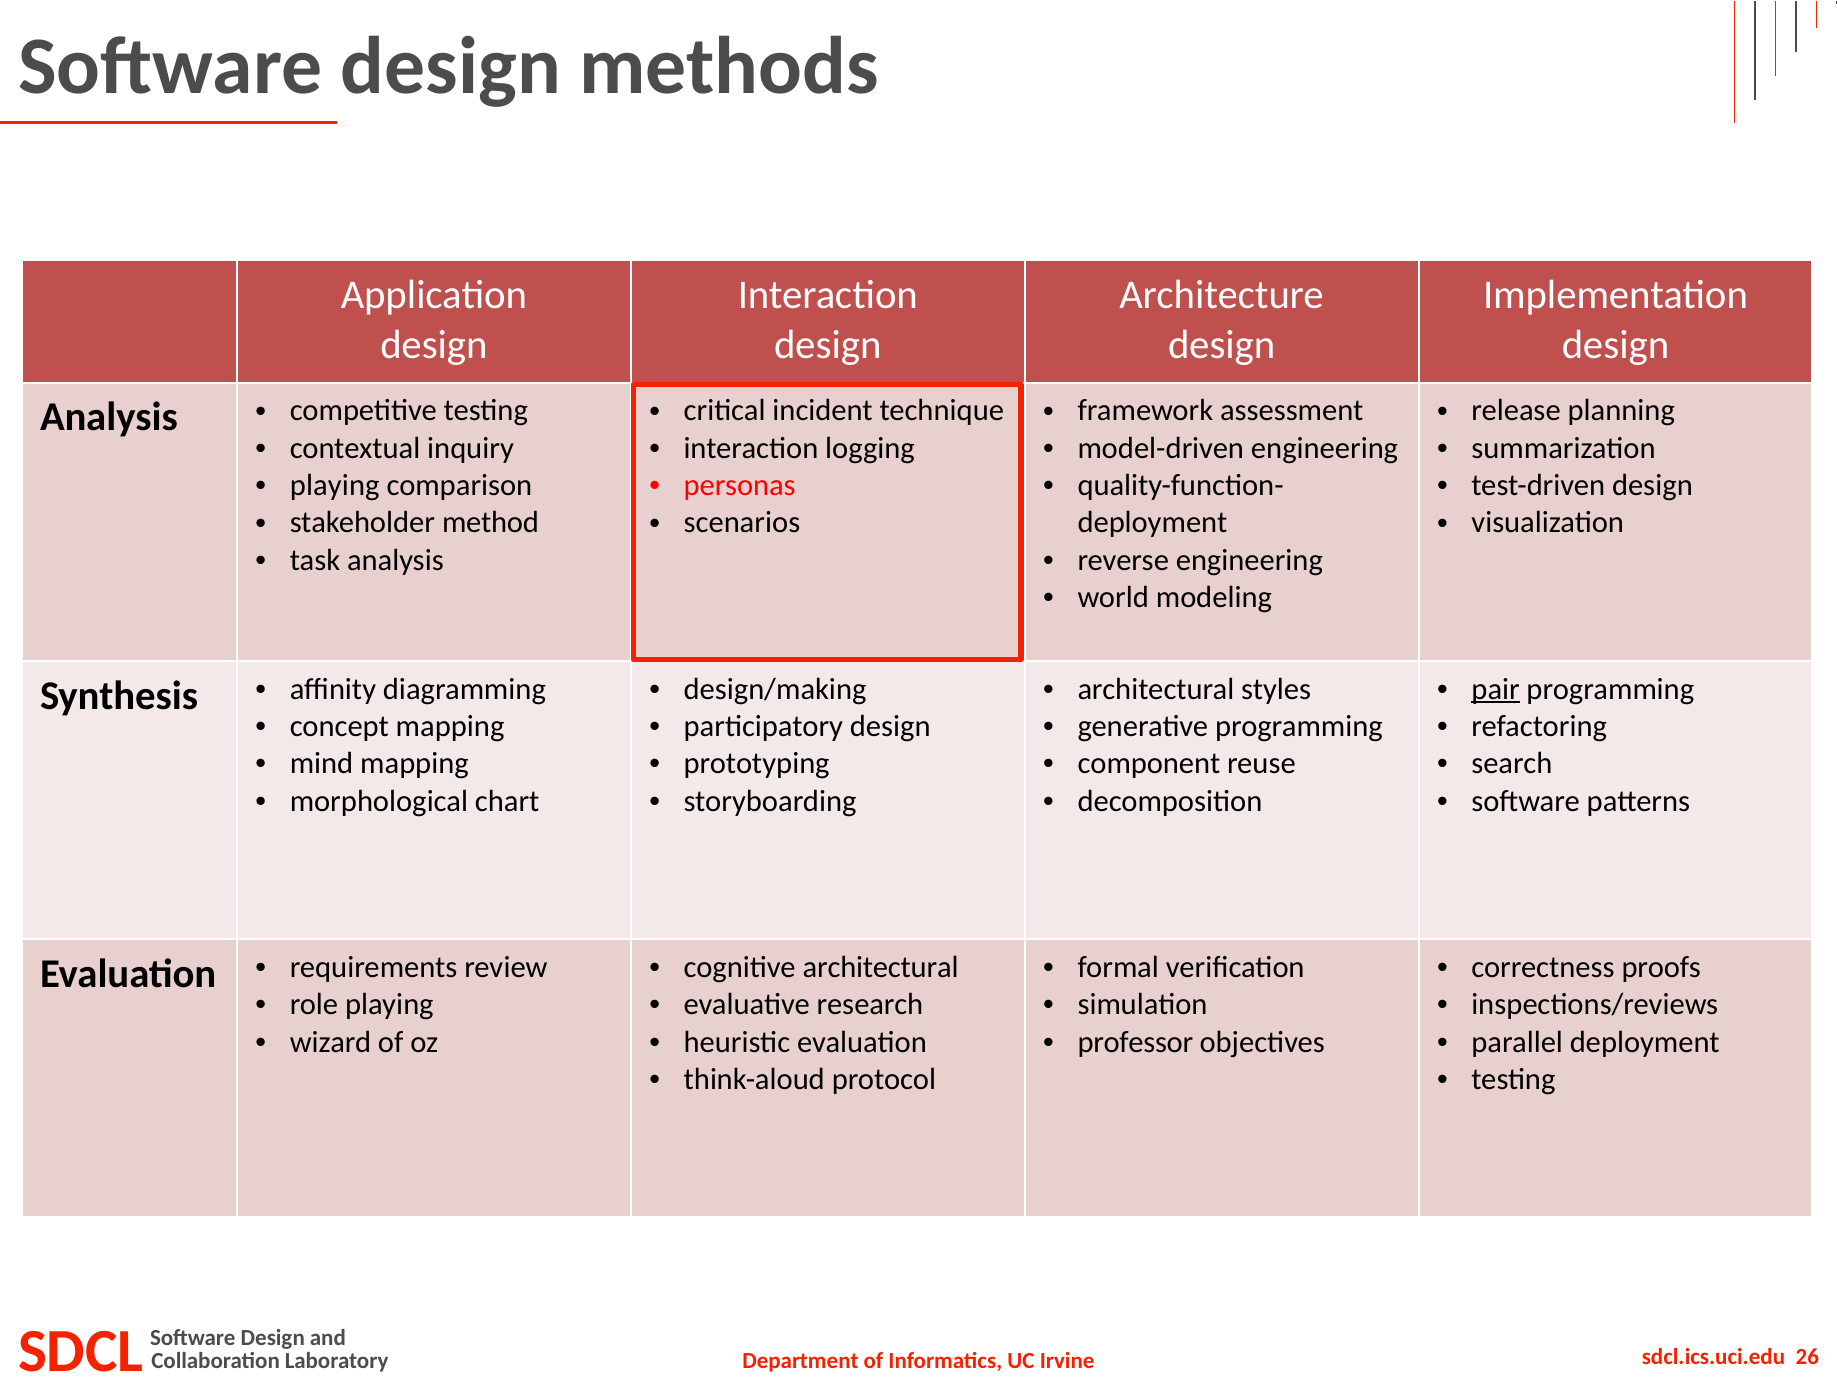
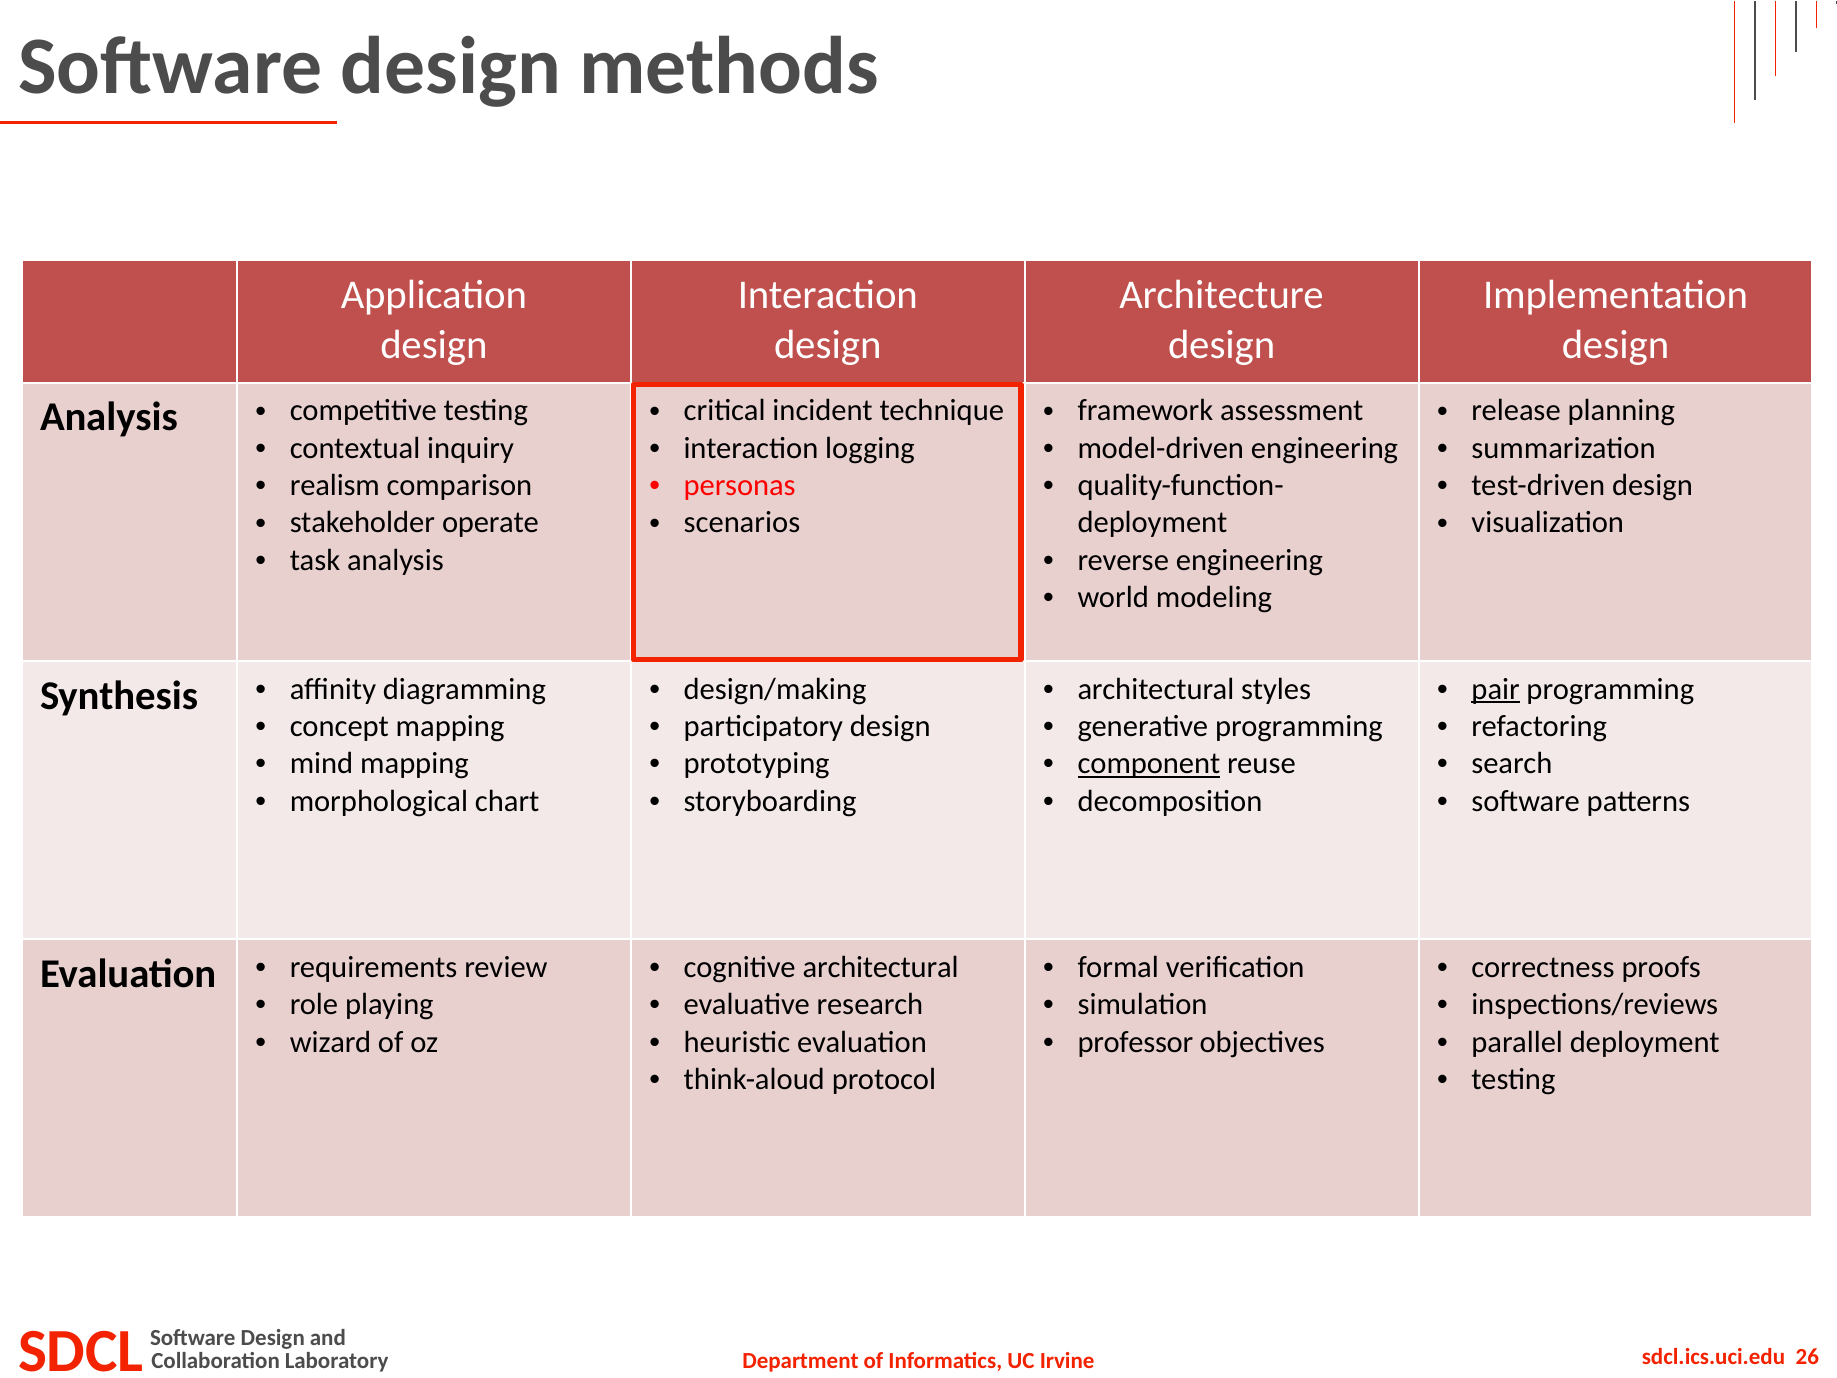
playing: playing -> realism (335, 485)
method: method -> operate (490, 523)
component underline: none -> present (1149, 764)
